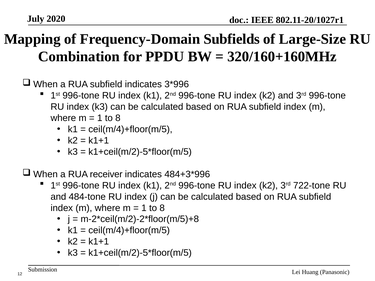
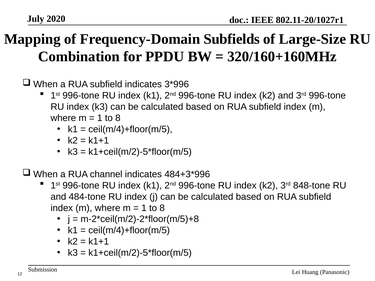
receiver: receiver -> channel (106, 174)
722-tone: 722-tone -> 848-tone (312, 186)
